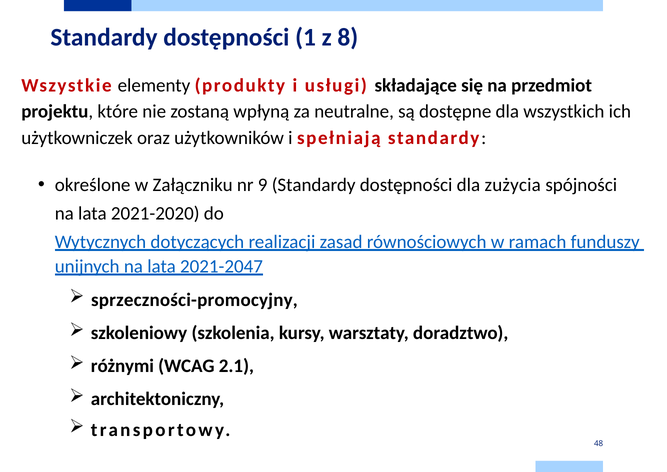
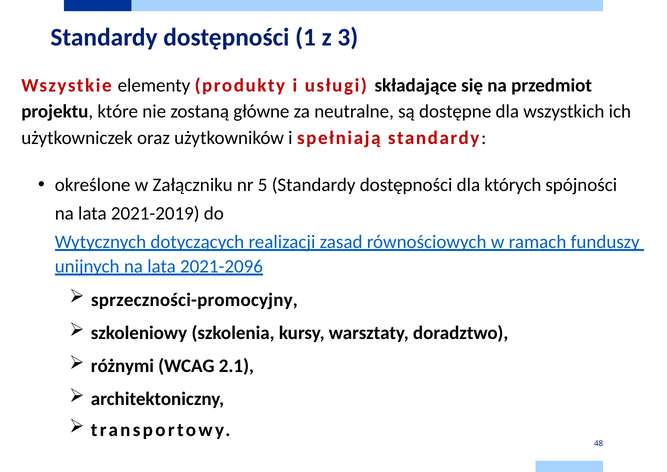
8: 8 -> 3 (348, 38)
wpłyną: wpłyną -> główne (261, 112)
9: 9 -> 5 (263, 185)
zużycia: zużycia -> których (513, 185)
2021-2020: 2021-2020 -> 2021-2019 (155, 213)
2021-2047: 2021-2047 -> 2021-2096 (221, 266)
